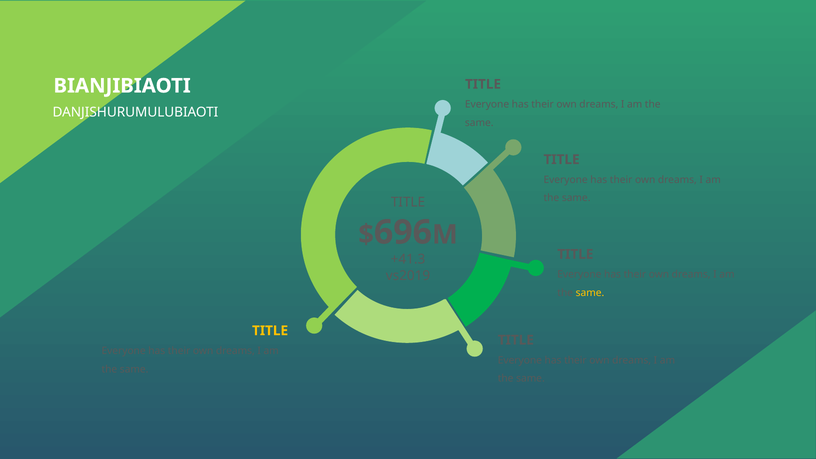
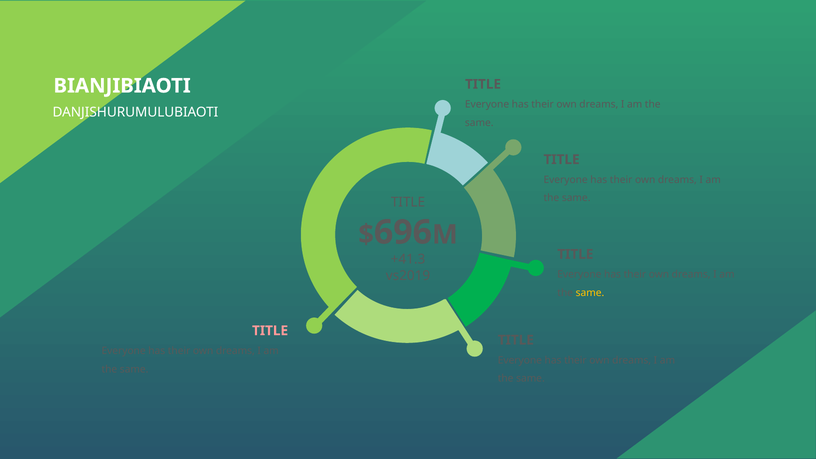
TITLE colour: yellow -> pink (270, 331)
